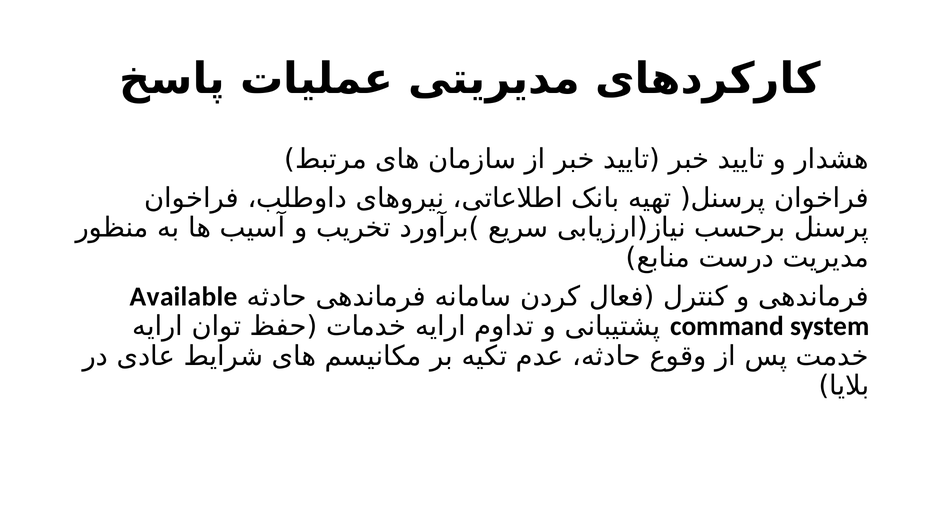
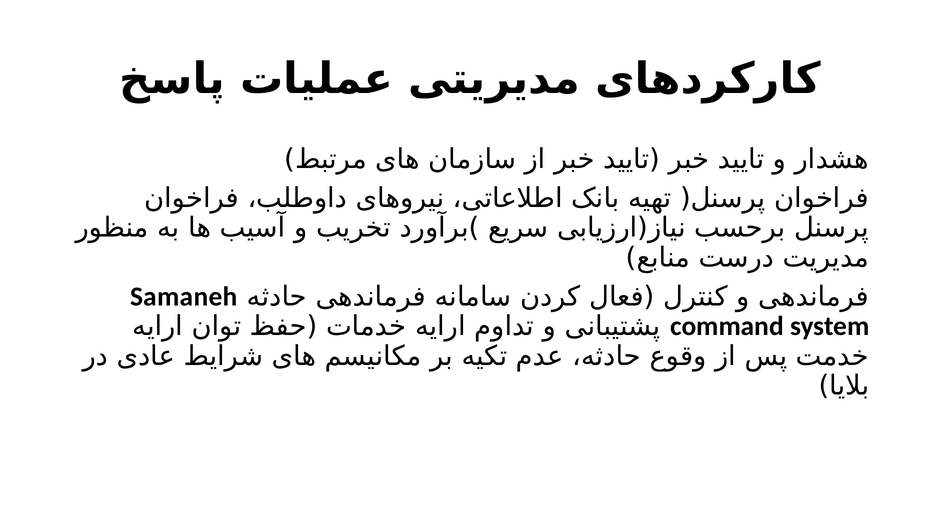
Available: Available -> Samaneh (184, 297)
